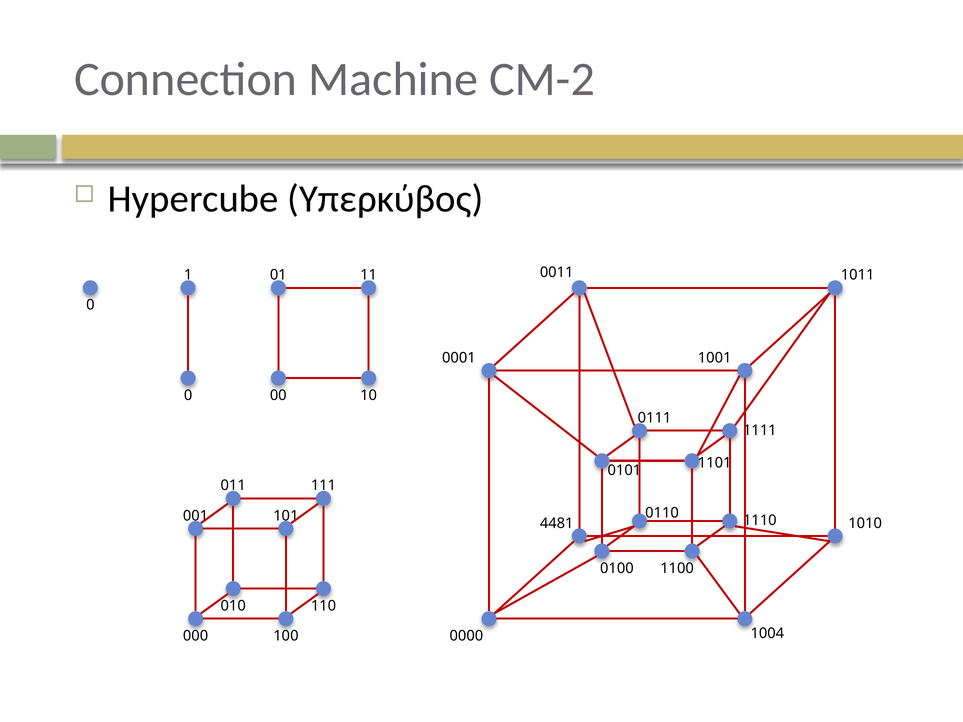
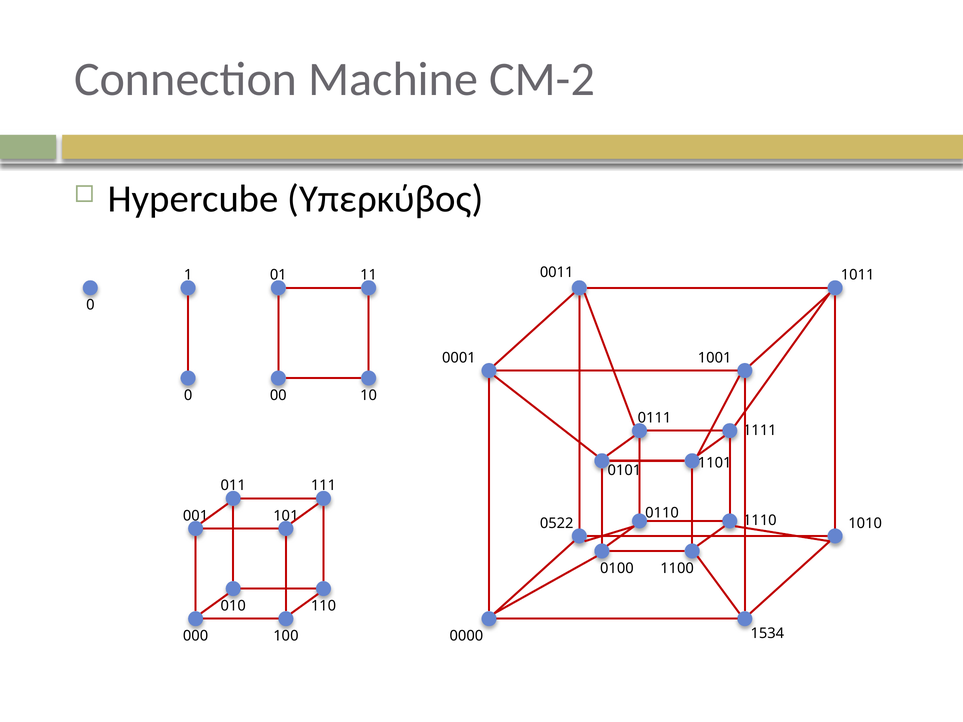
4481: 4481 -> 0522 (557, 523)
1004: 1004 -> 1534 (767, 633)
